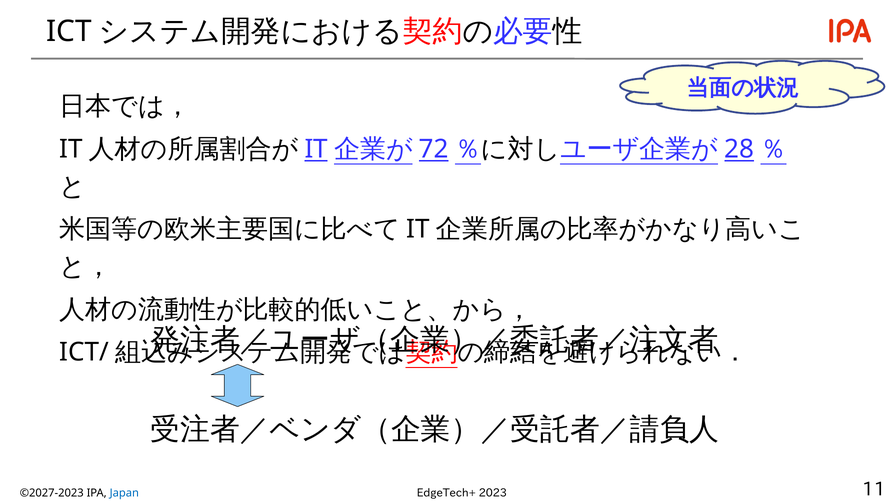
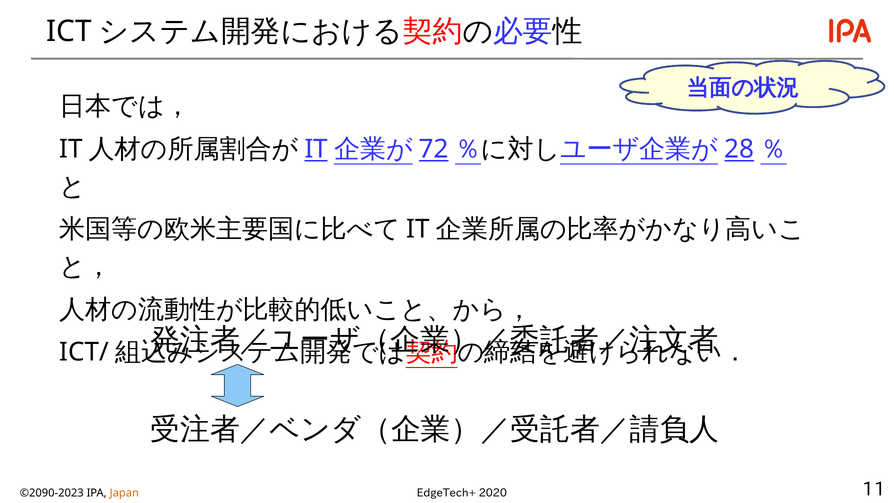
2023: 2023 -> 2020 (493, 493)
©2027-2023: ©2027-2023 -> ©2090-2023 (52, 493)
Japan colour: blue -> orange (124, 493)
